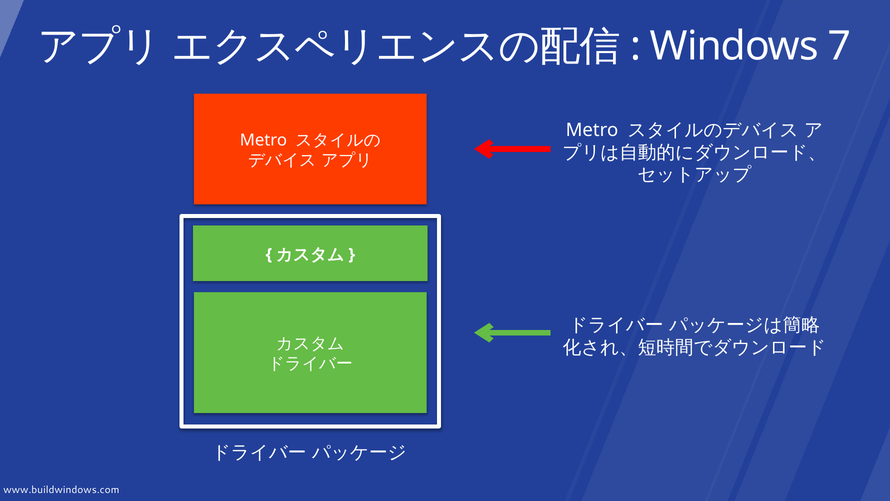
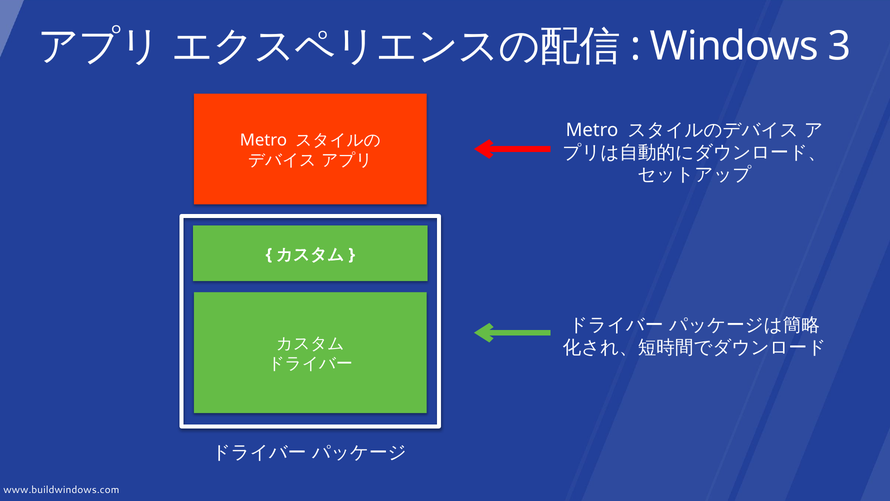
7: 7 -> 3 (839, 46)
